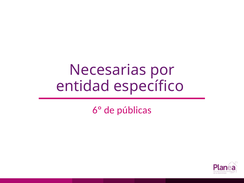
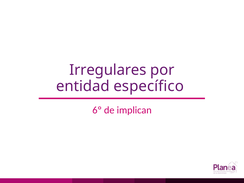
Necesarias: Necesarias -> Irregulares (108, 70)
públicas: públicas -> implican (134, 110)
